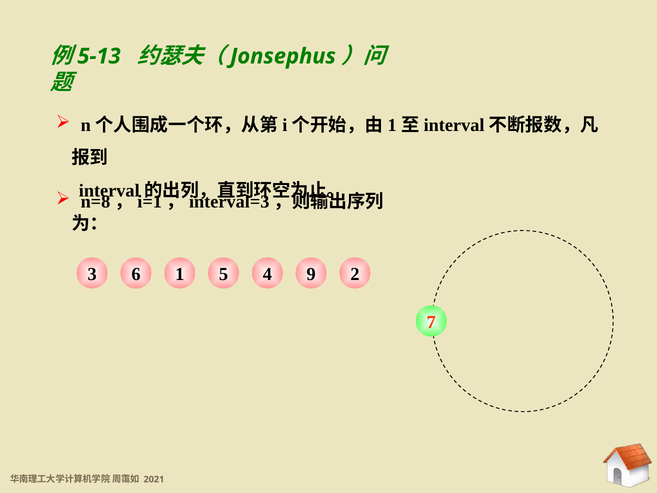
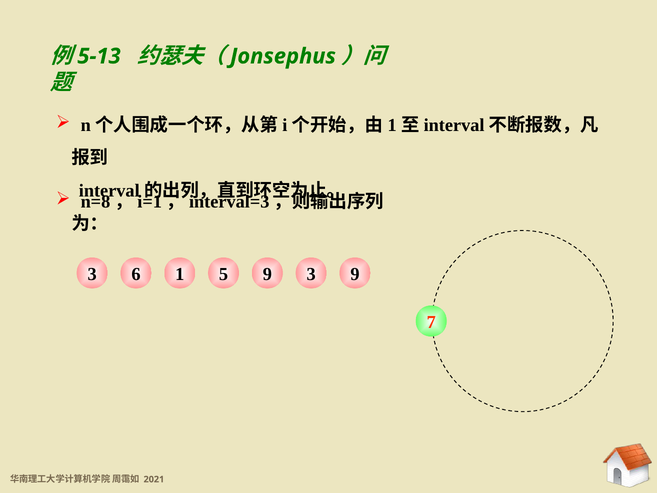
1 4: 4 -> 9 (267, 274)
6 9: 9 -> 3 (311, 274)
3 2: 2 -> 9 (355, 274)
